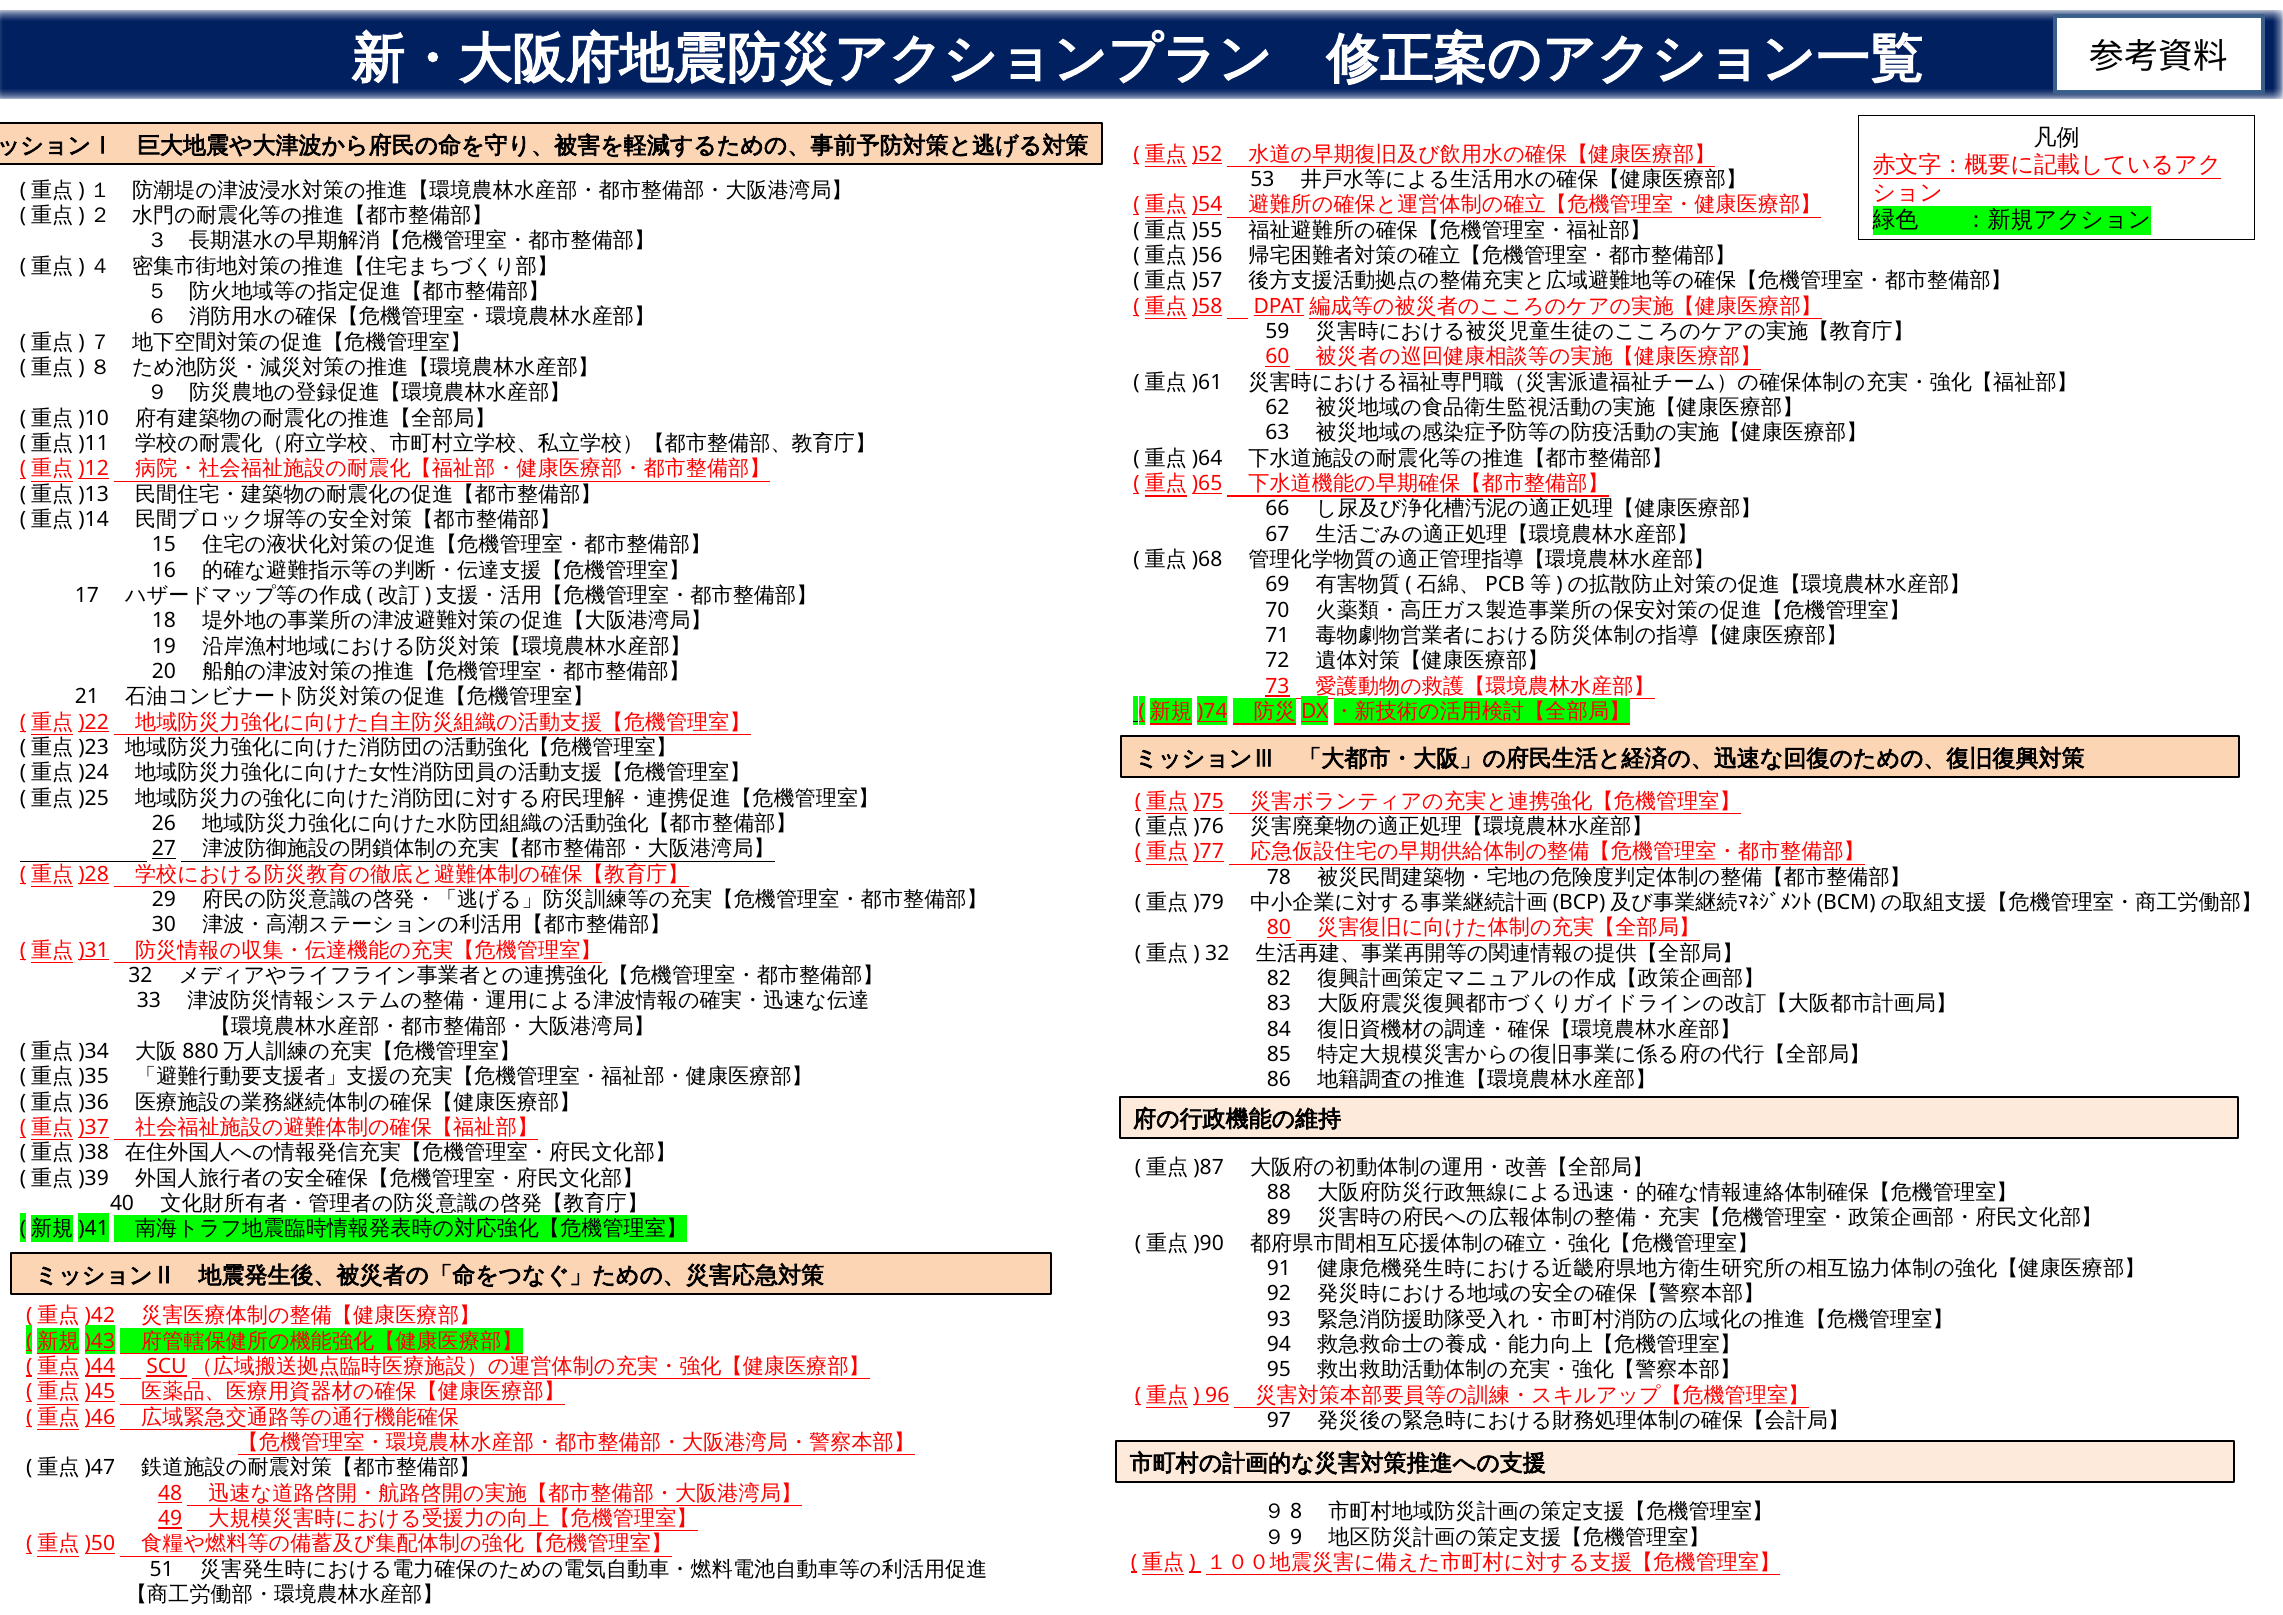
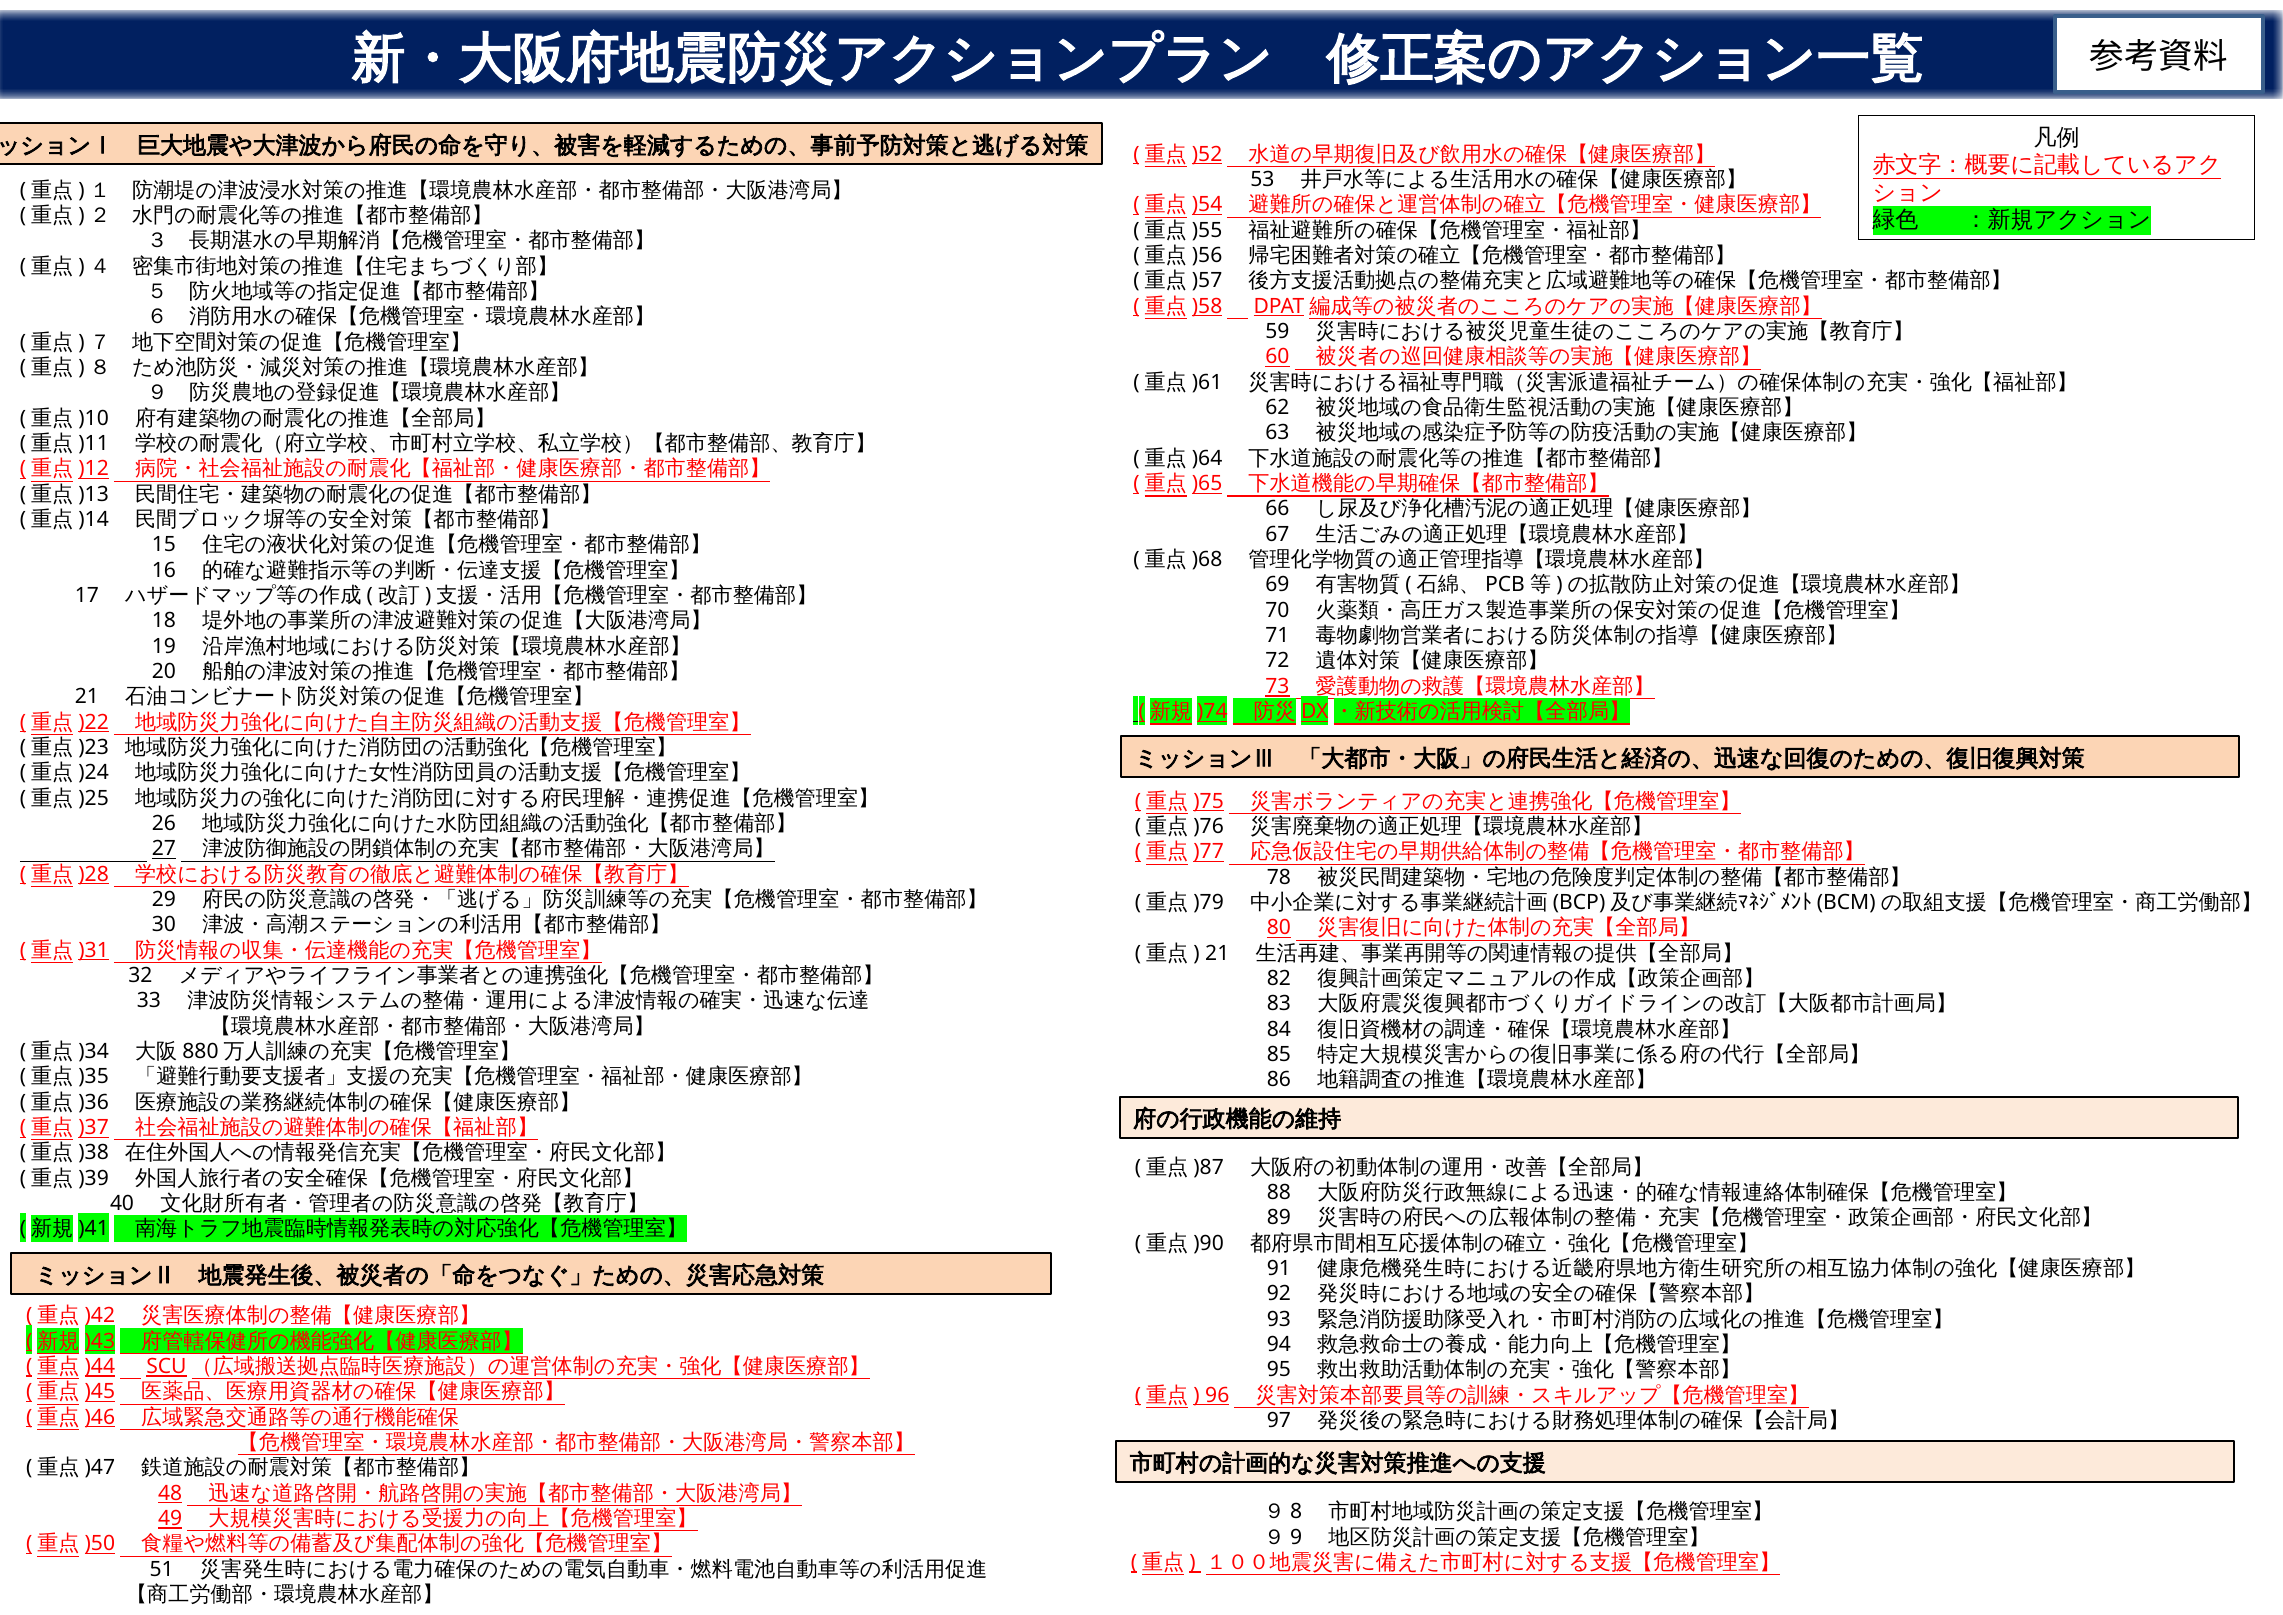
32: 32 -> 21 (1217, 953)
